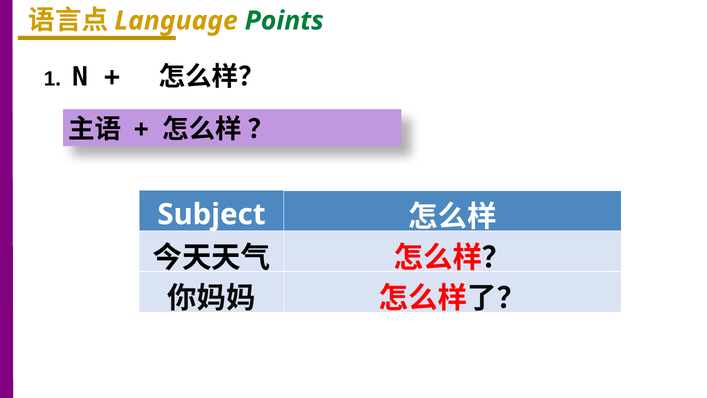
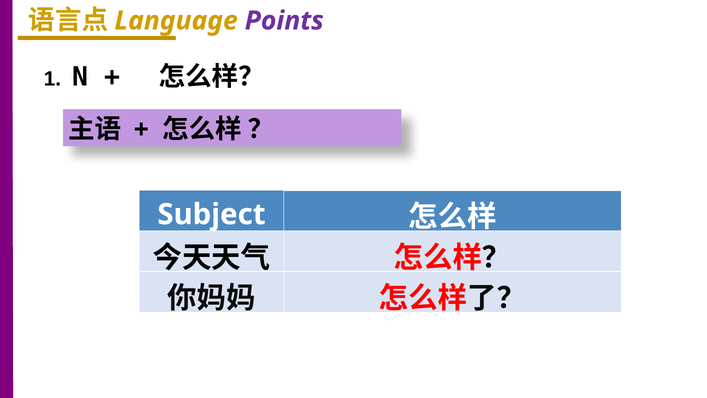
Points colour: green -> purple (284, 21)
